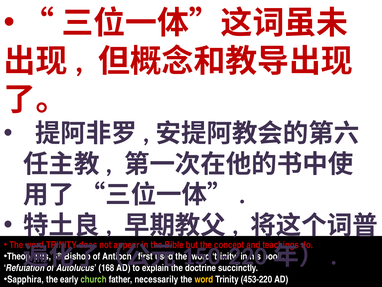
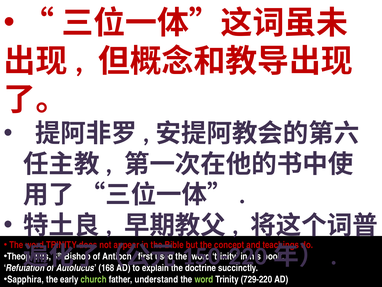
necessarily: necessarily -> understand (156, 279)
word colour: yellow -> light green (204, 279)
453-220: 453-220 -> 729-220 (256, 279)
